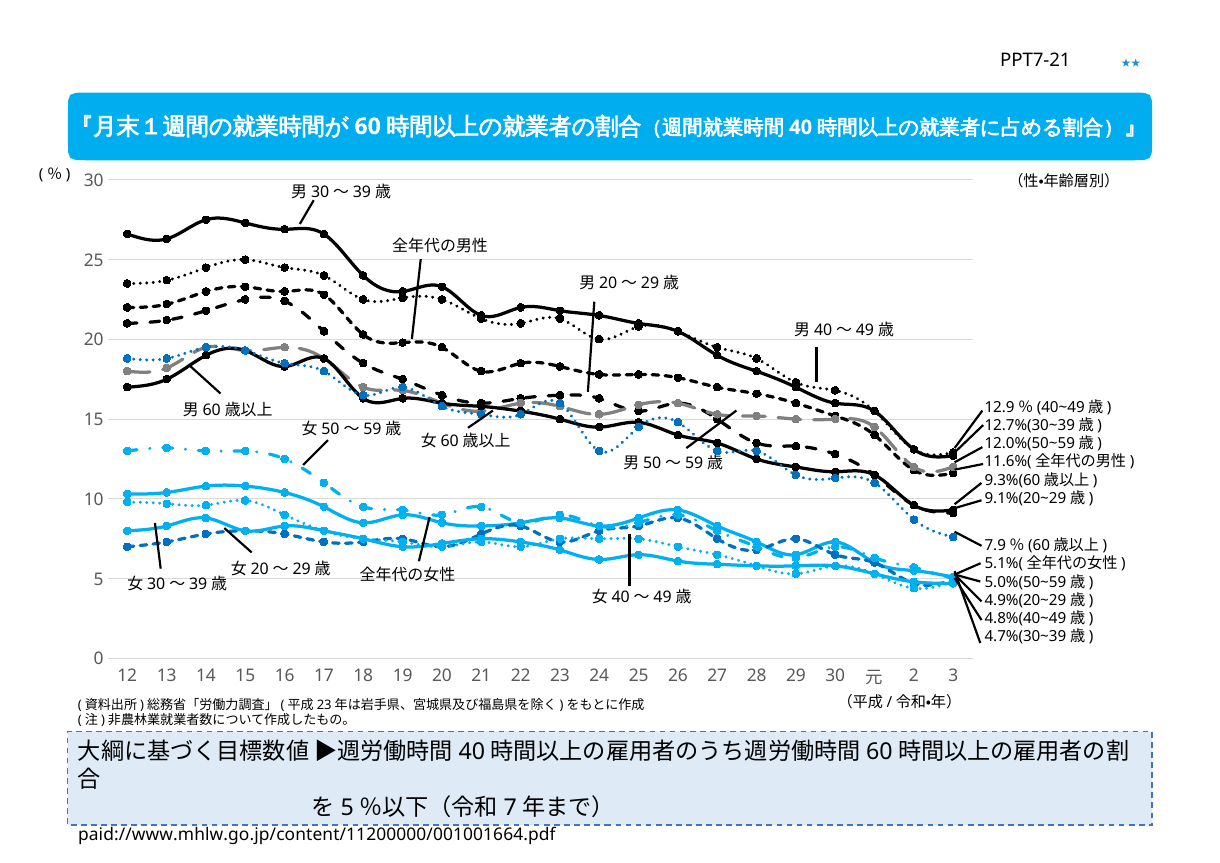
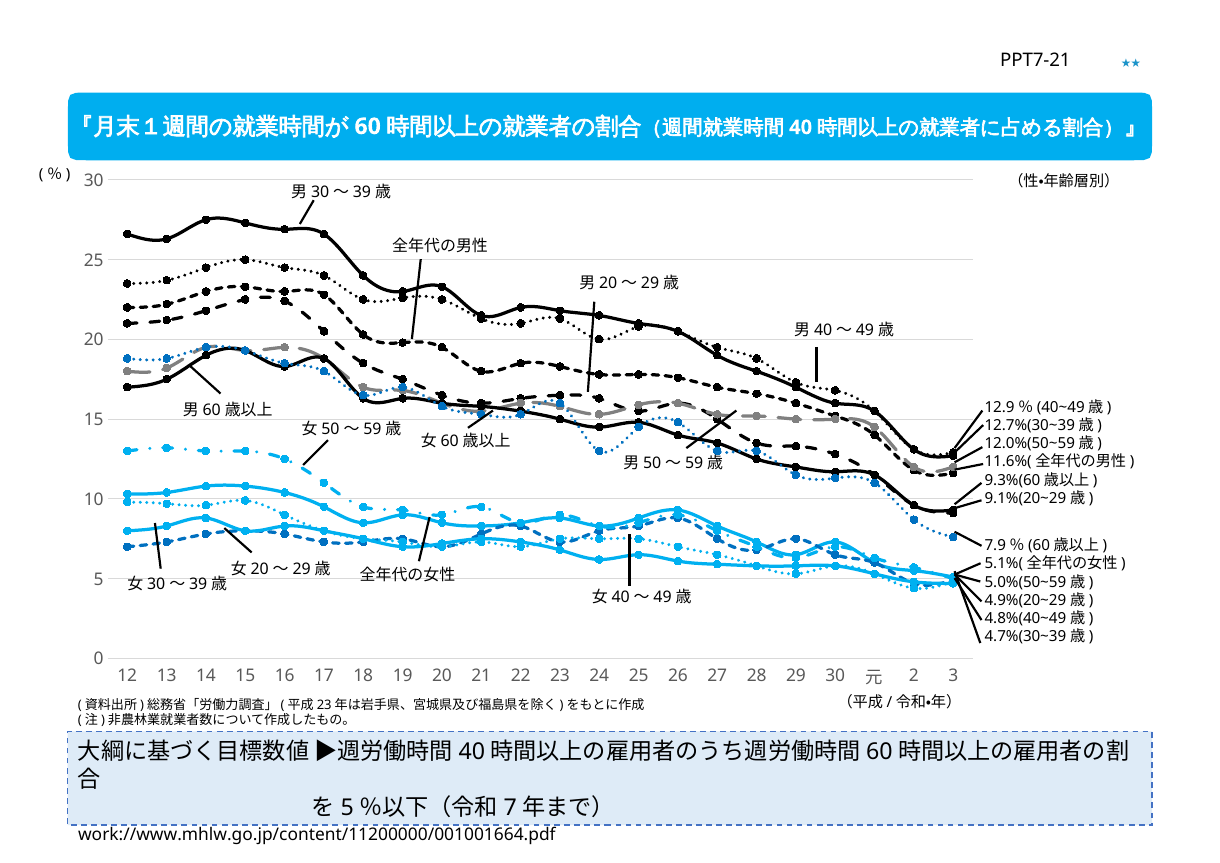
paid://www.mhlw.go.jp/content/11200000/001001664.pdf: paid://www.mhlw.go.jp/content/11200000/001001664.pdf -> work://www.mhlw.go.jp/content/11200000/001001664.pdf (317, 834)
